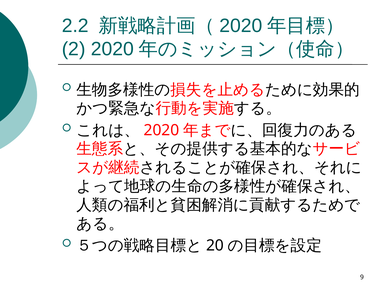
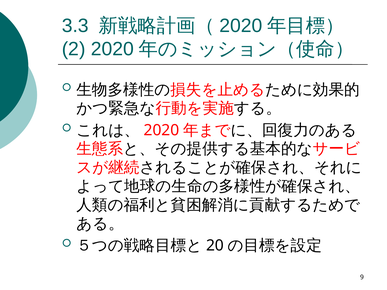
2.2: 2.2 -> 3.3 (75, 26)
